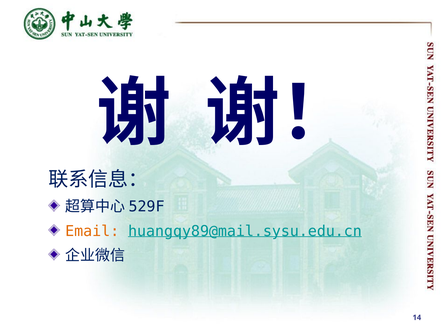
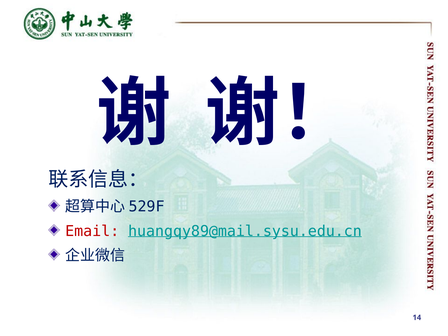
Email colour: orange -> red (92, 231)
